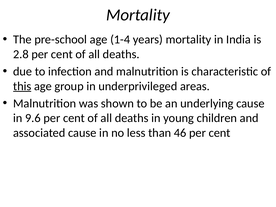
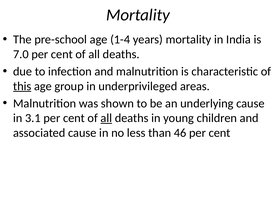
2.8: 2.8 -> 7.0 (21, 54)
9.6: 9.6 -> 3.1 (33, 118)
all underline: none -> present (106, 118)
